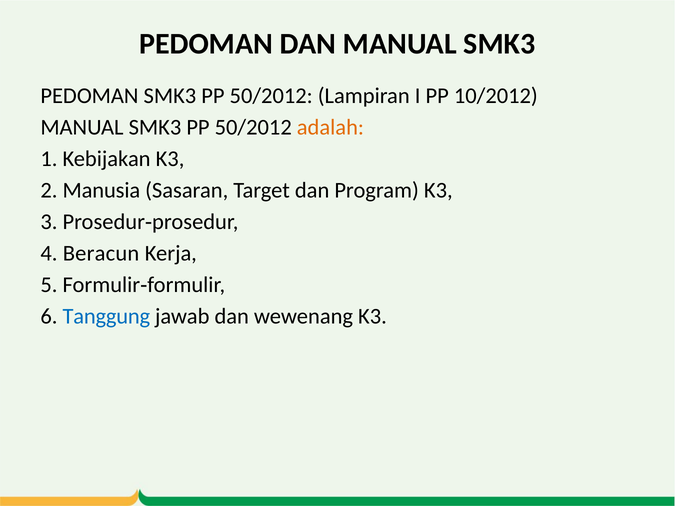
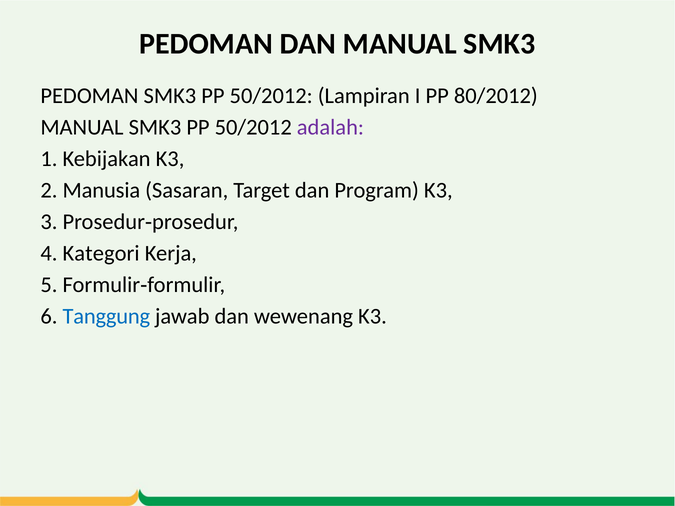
10/2012: 10/2012 -> 80/2012 (496, 96)
adalah colour: orange -> purple (330, 128)
Beracun: Beracun -> Kategori (101, 254)
